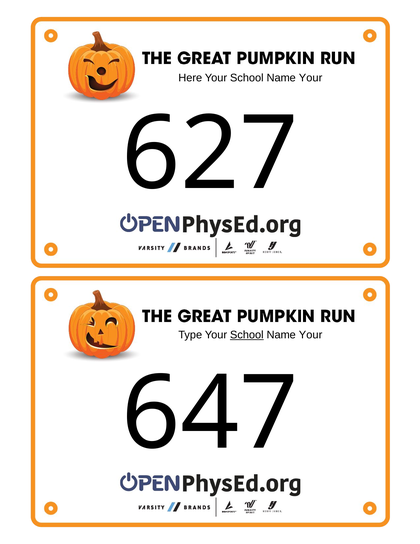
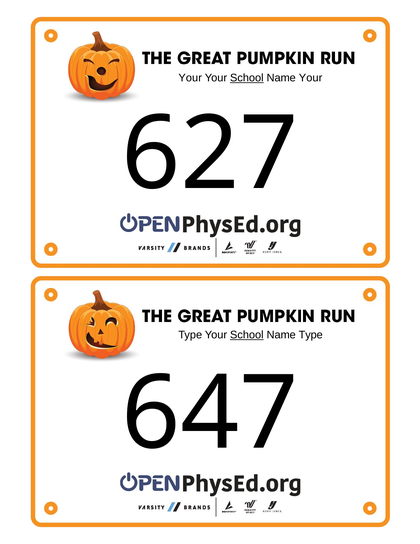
Here: Here -> Your (190, 78)
School underline: none -> present (247, 78)
Your: Your -> Type (311, 335)
